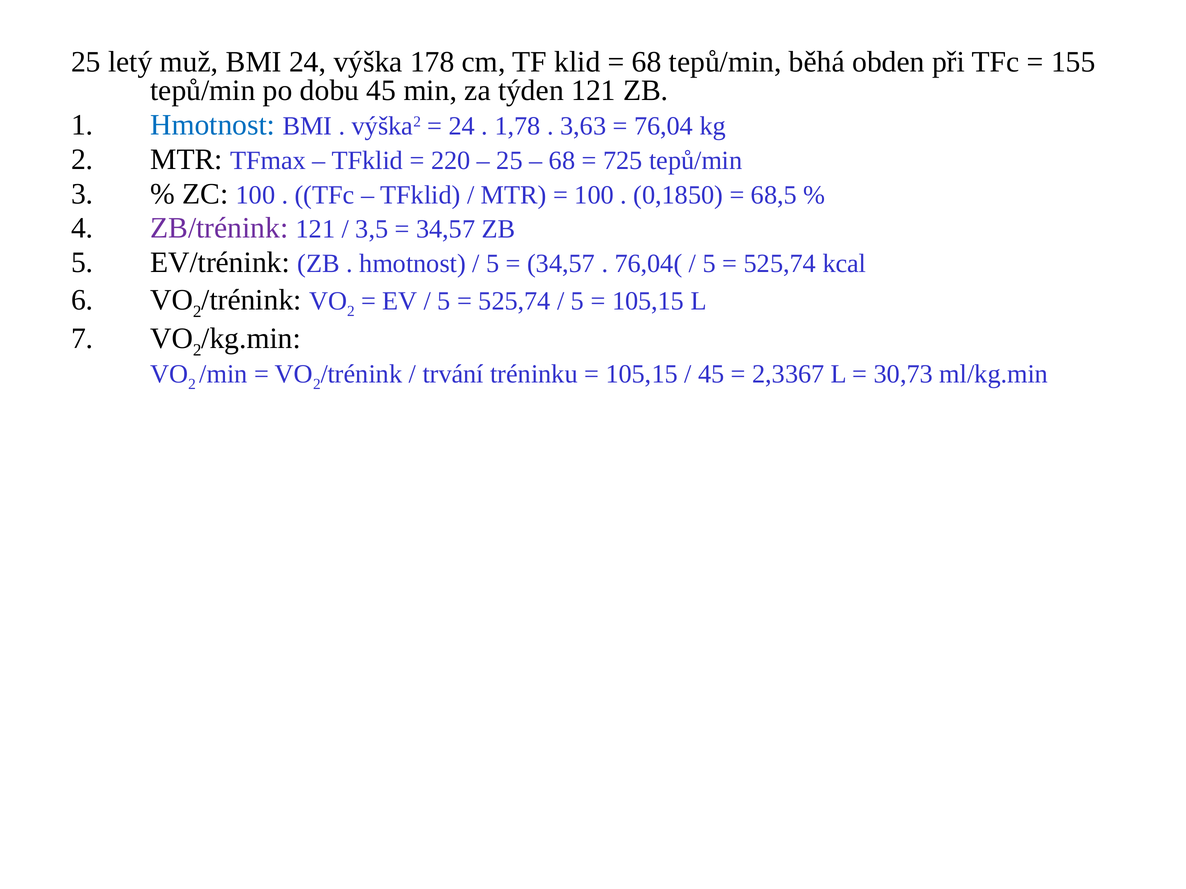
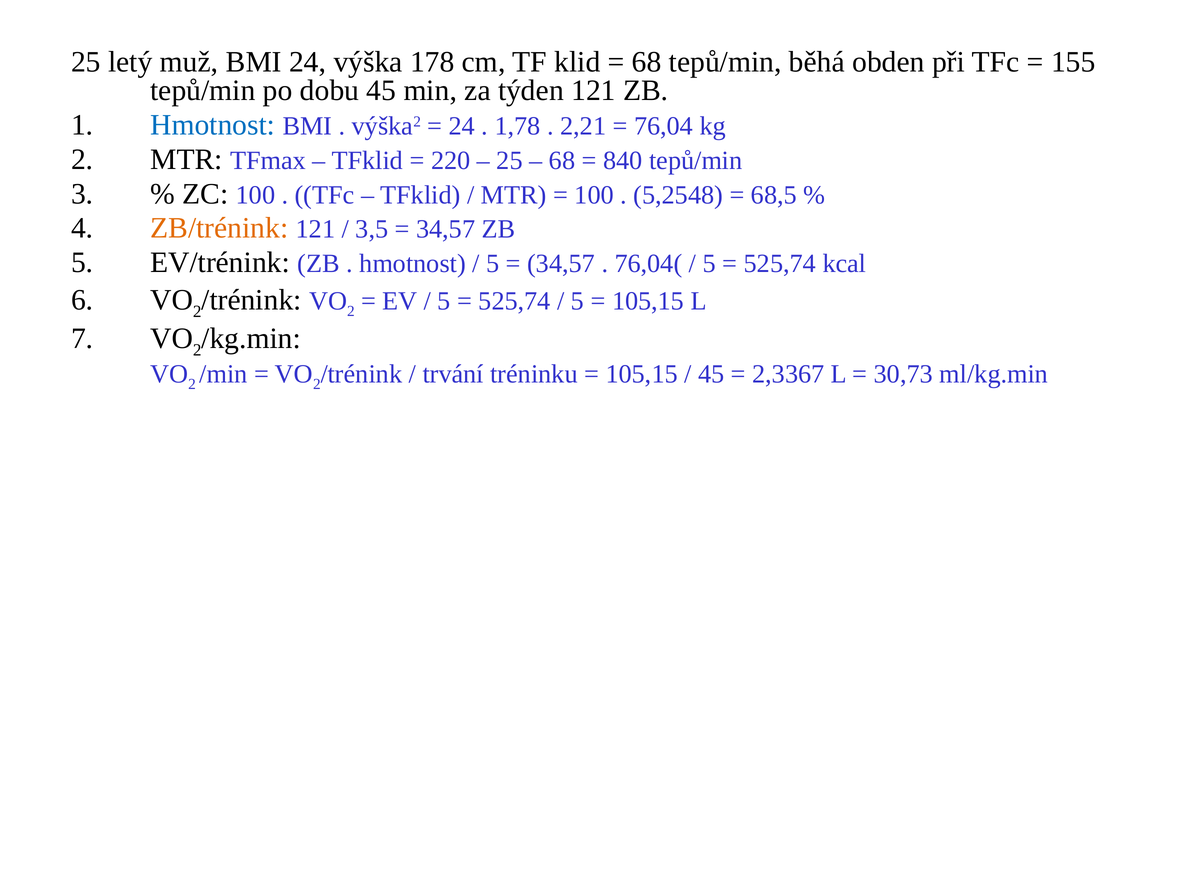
3,63: 3,63 -> 2,21 (583, 126)
725: 725 -> 840 (623, 161)
0,1850: 0,1850 -> 5,2548 (678, 195)
ZB/trénink colour: purple -> orange (219, 228)
